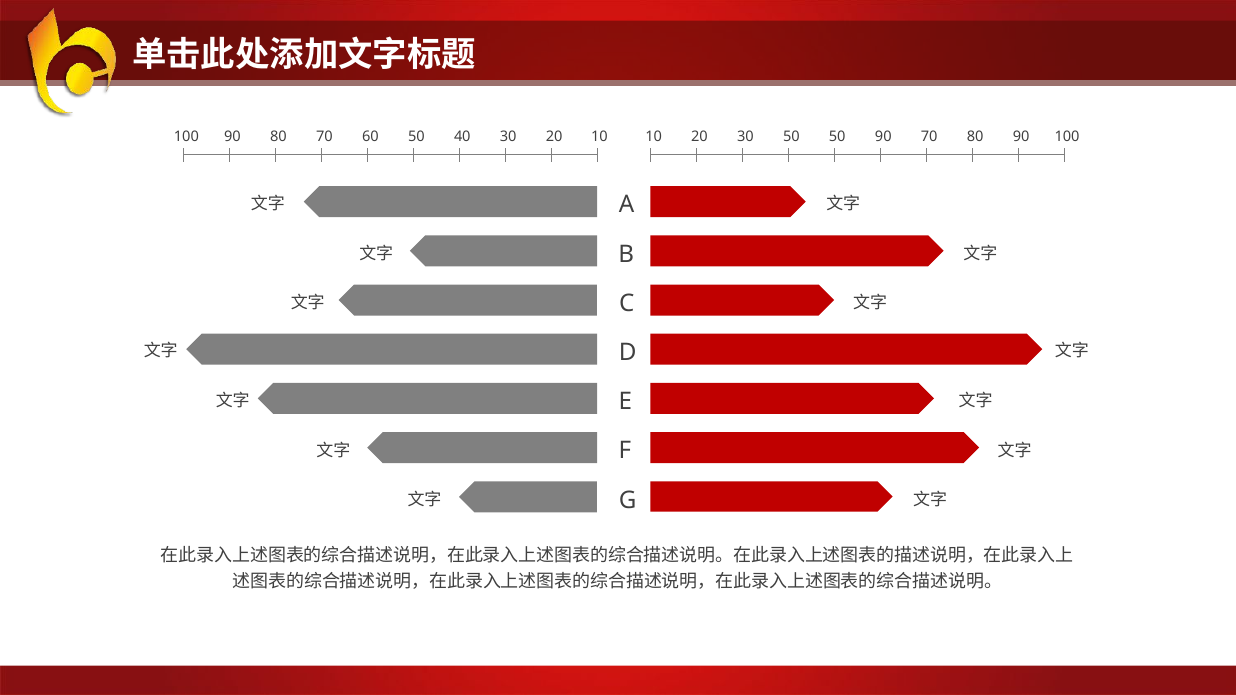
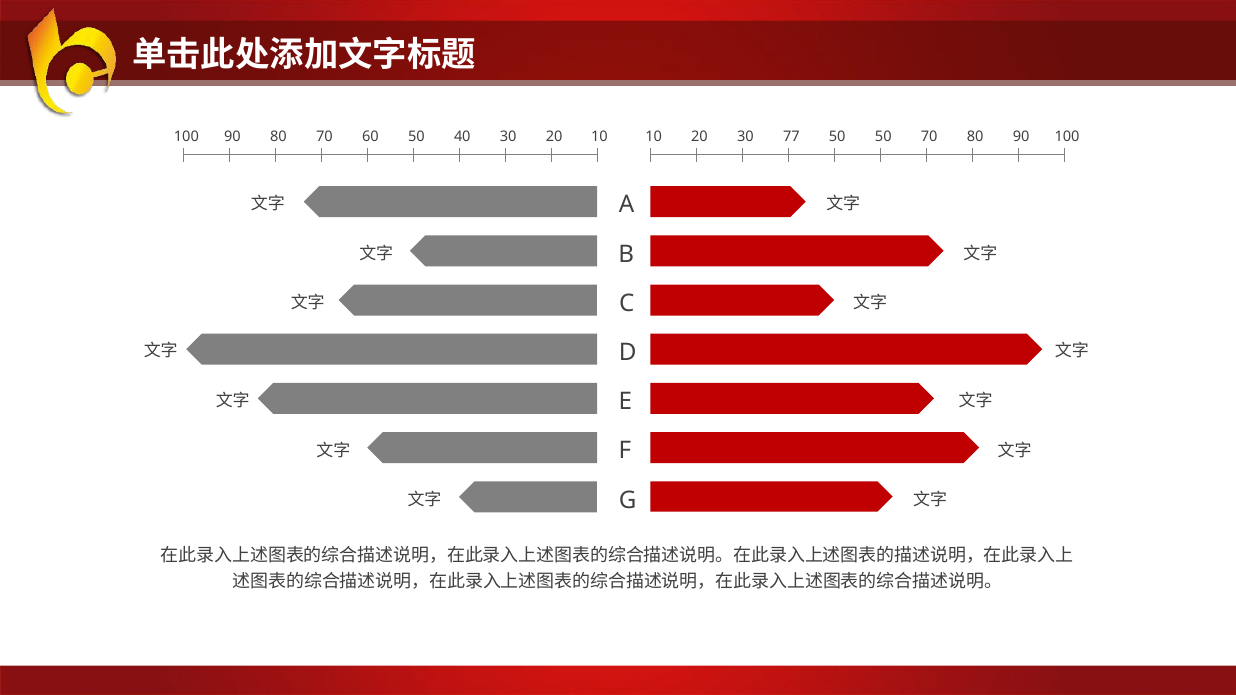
30 50: 50 -> 77 (791, 137)
50 90: 90 -> 50 (883, 137)
